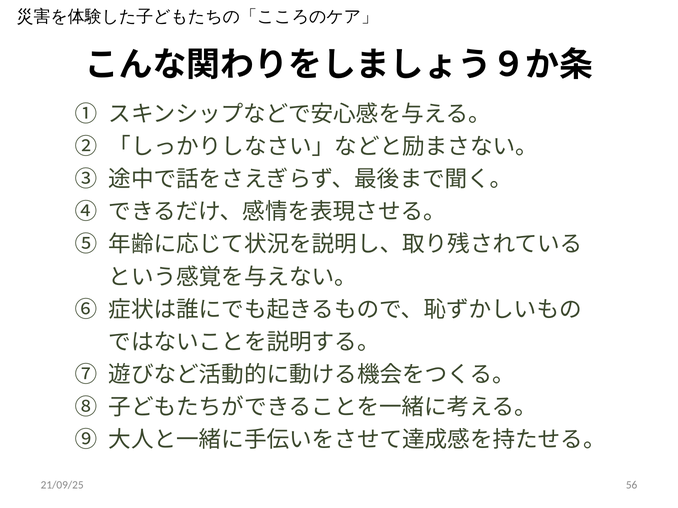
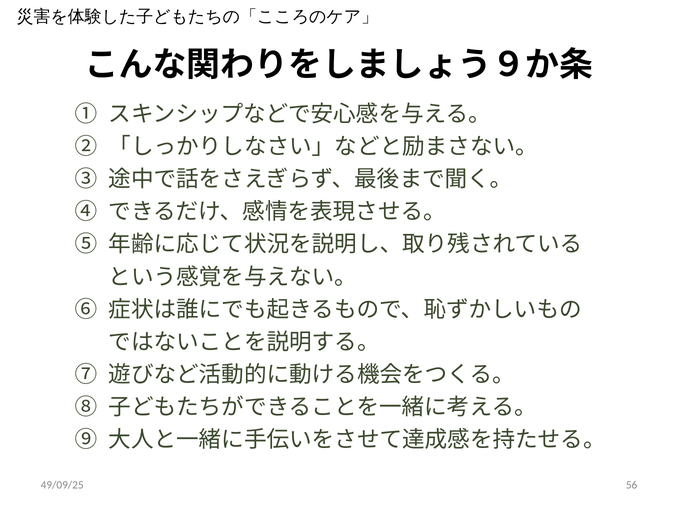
21/09/25: 21/09/25 -> 49/09/25 (62, 486)
